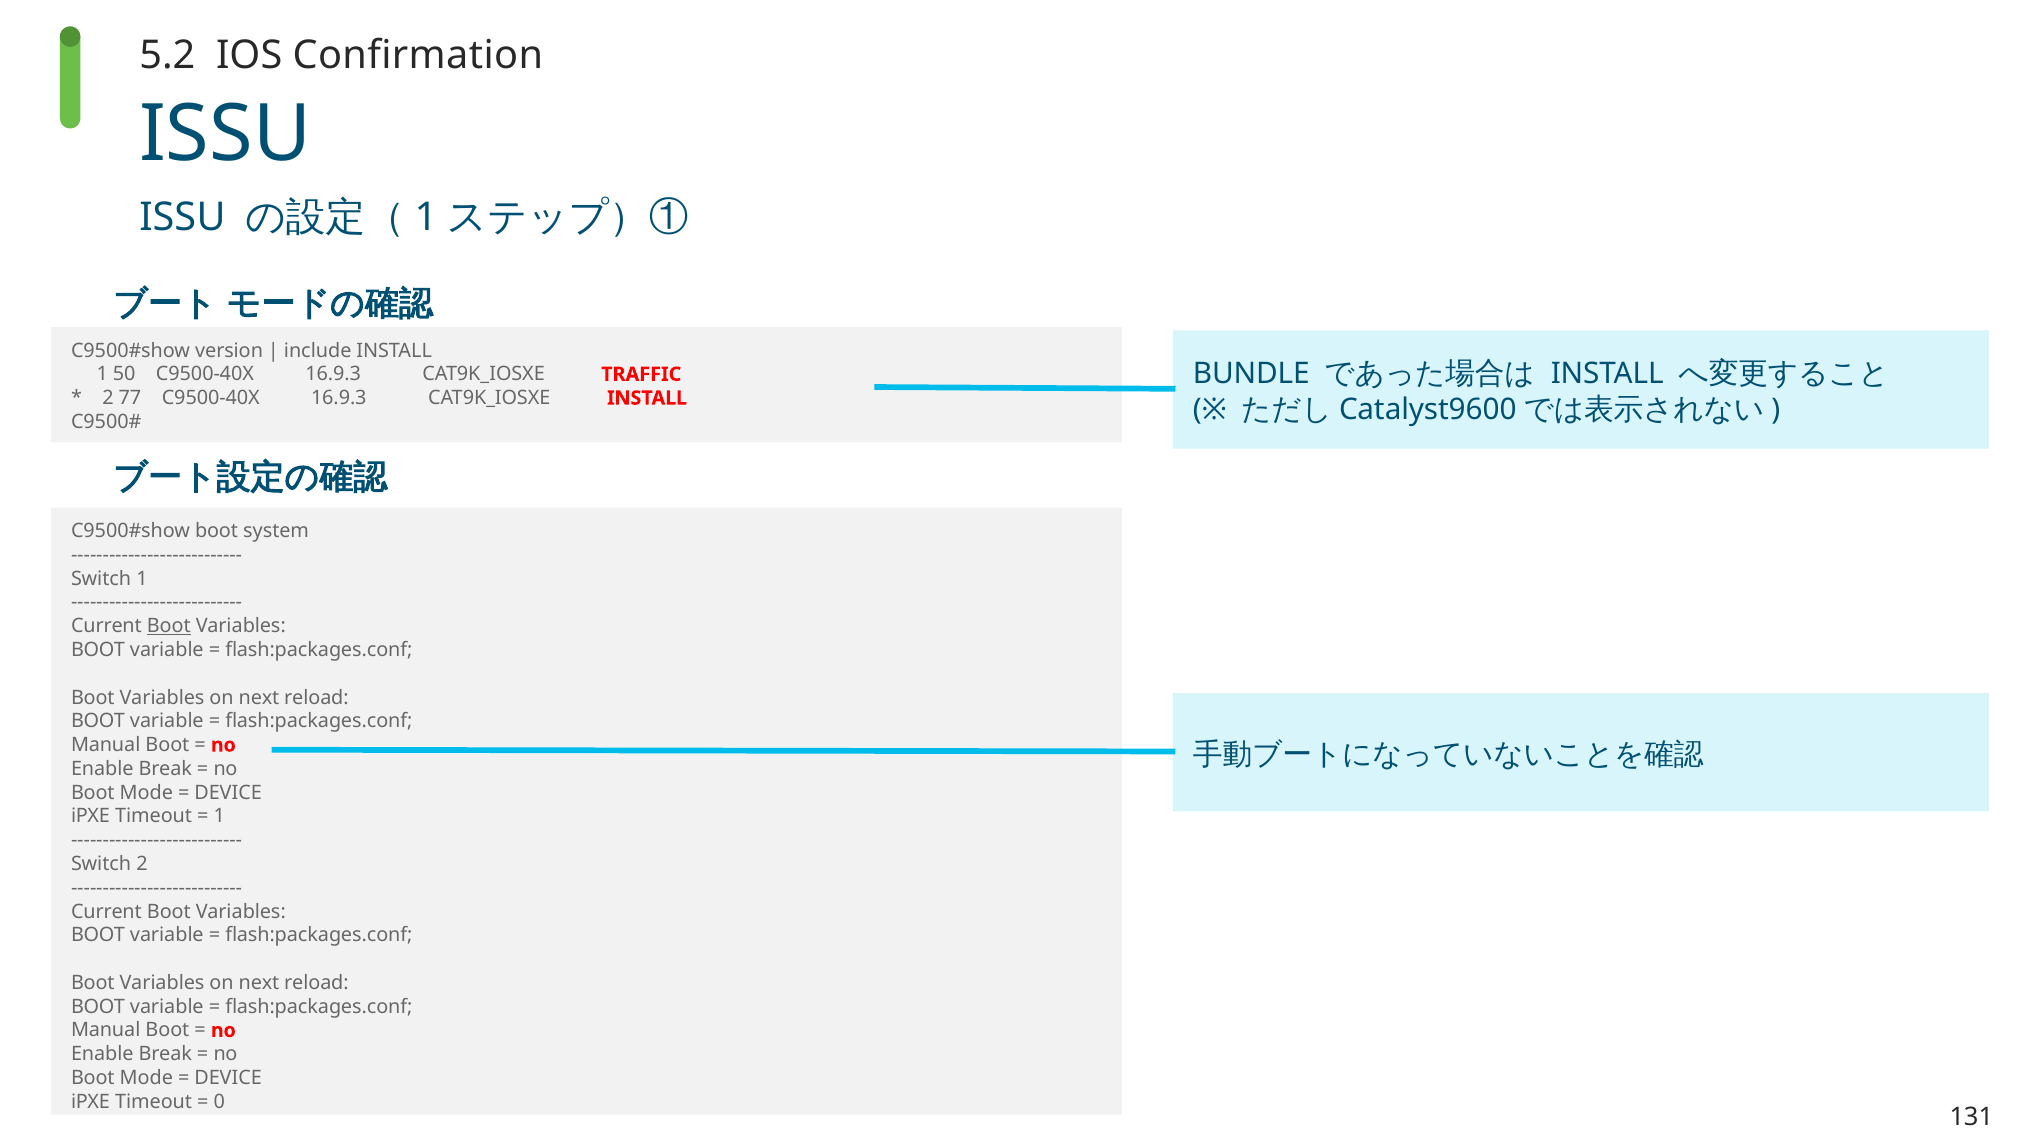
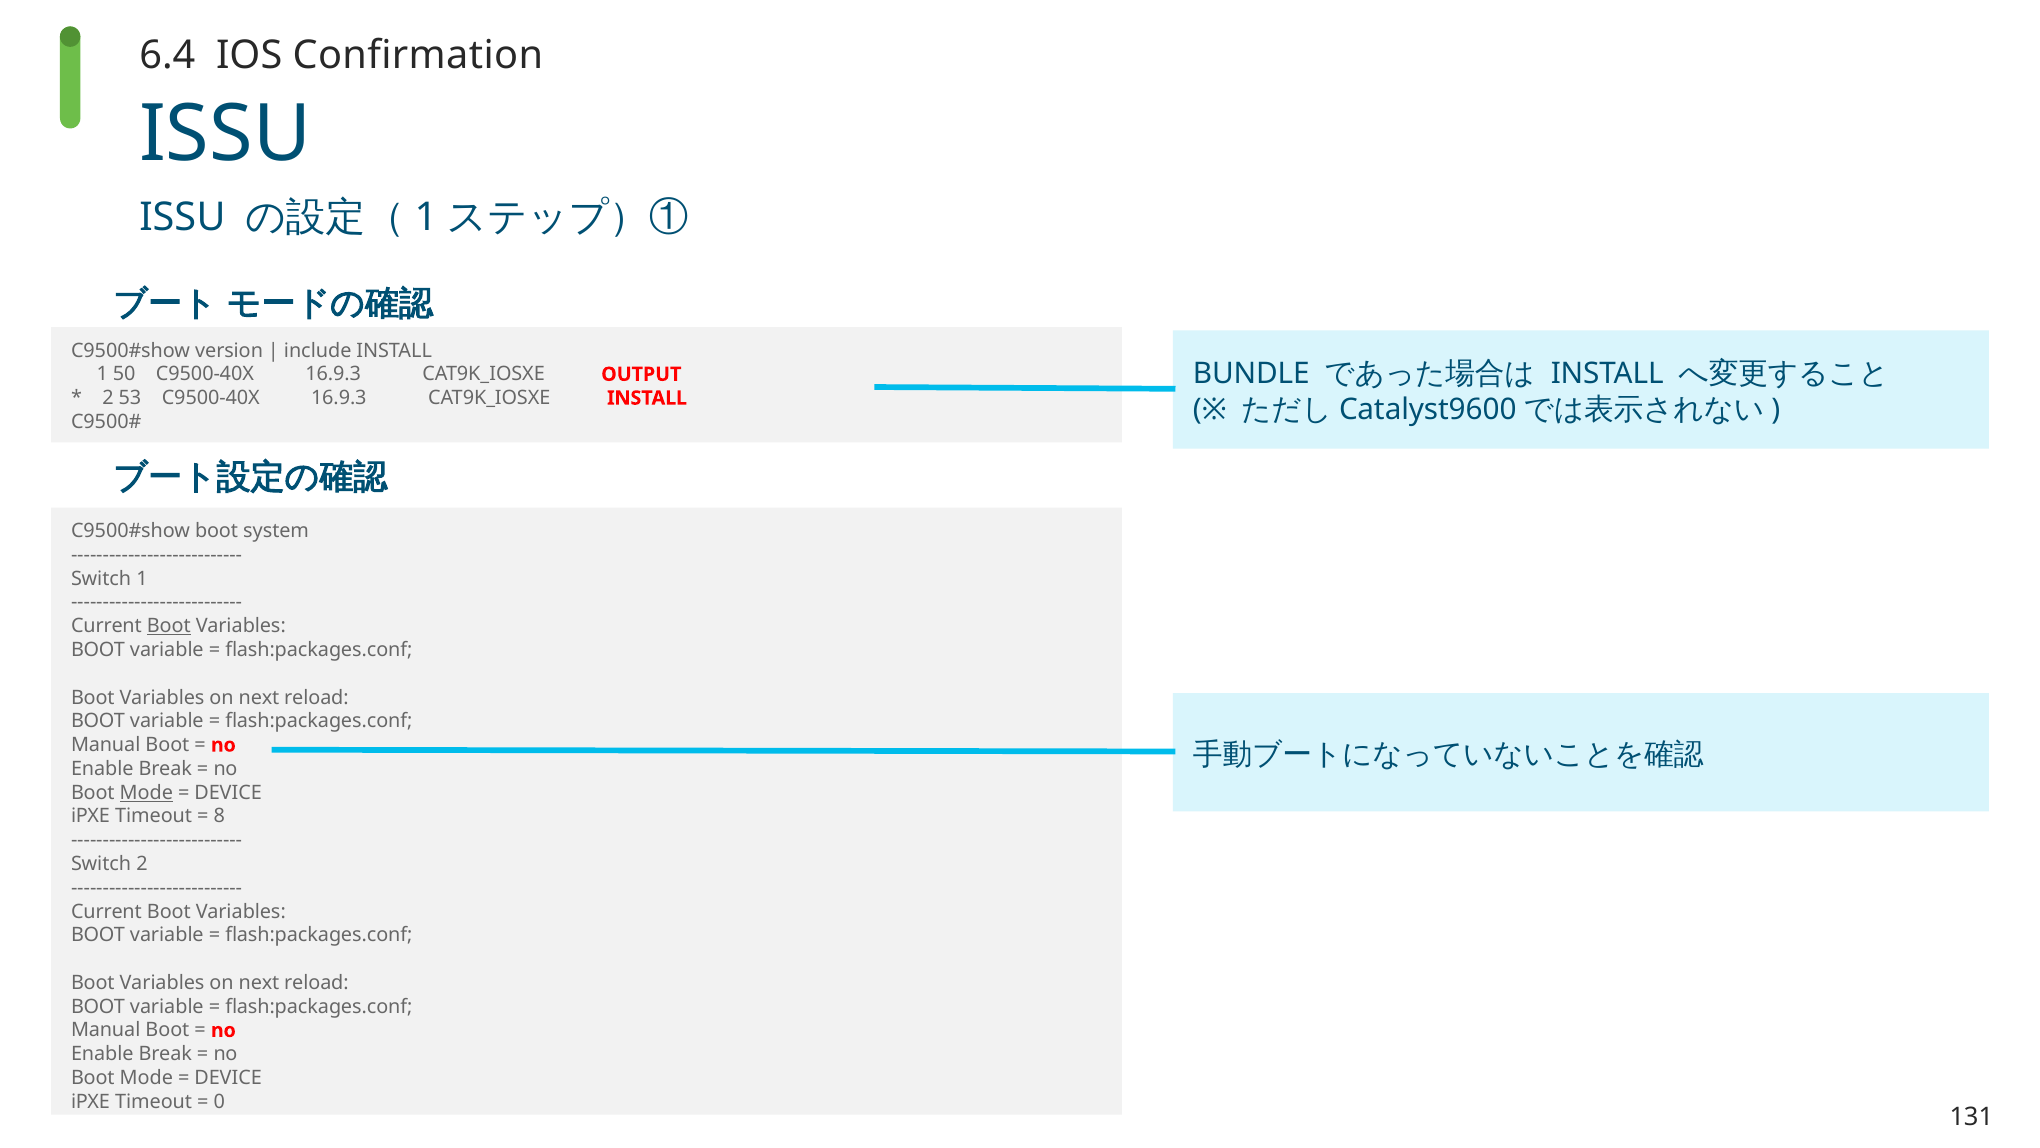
5.2: 5.2 -> 6.4 (167, 55)
TRAFFIC: TRAFFIC -> OUTPUT (641, 374)
77: 77 -> 53 (130, 398)
Mode underline: none -> present (146, 792)
1: 1 -> 8 (219, 816)
